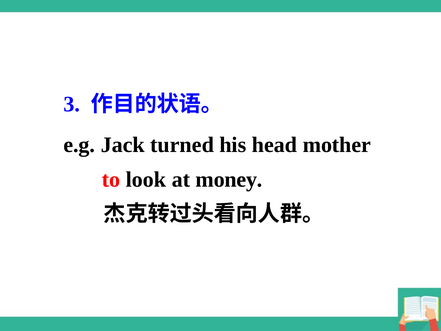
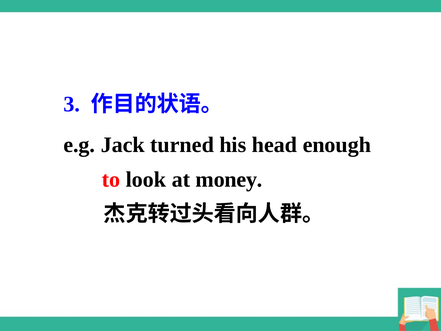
mother: mother -> enough (337, 145)
